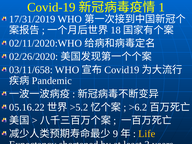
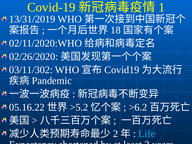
17/31/2019: 17/31/2019 -> 13/31/2019 (32, 19)
03/11/658: 03/11/658 -> 03/11/302 (31, 70)
9: 9 -> 2 (116, 134)
Life colour: yellow -> light blue (147, 134)
